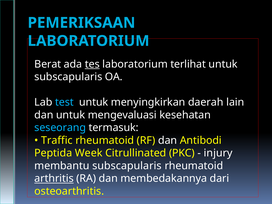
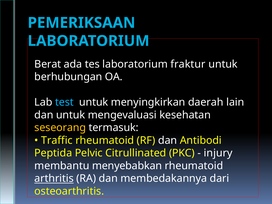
tes underline: present -> none (92, 64)
terlihat: terlihat -> fraktur (188, 64)
subscapularis: subscapularis -> berhubungan (68, 77)
seseorang colour: light blue -> yellow (60, 128)
Week: Week -> Pelvic (89, 153)
membantu subscapularis: subscapularis -> menyebabkan (127, 166)
